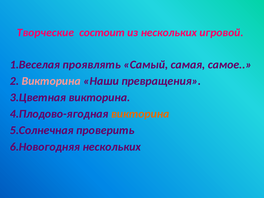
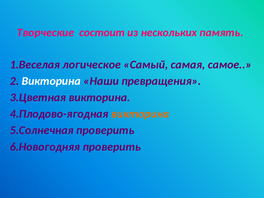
игровой: игровой -> память (221, 33)
проявлять: проявлять -> логическое (92, 65)
Викторина colour: pink -> white (51, 81)
6.Новогодняя нескольких: нескольких -> проверить (112, 147)
